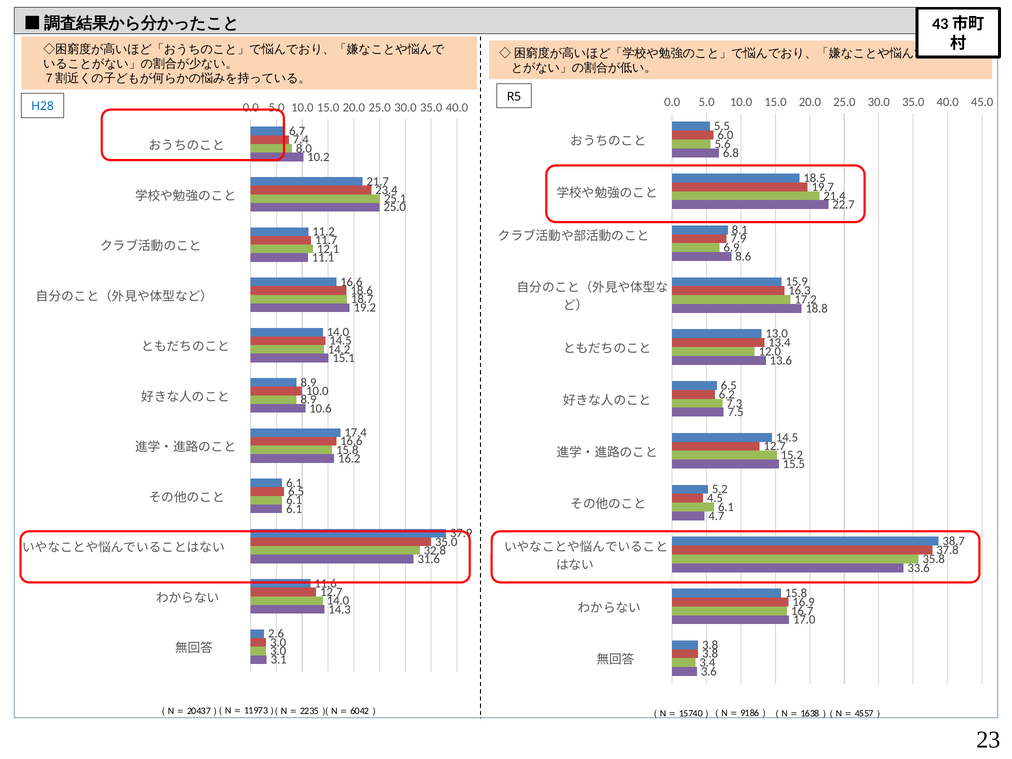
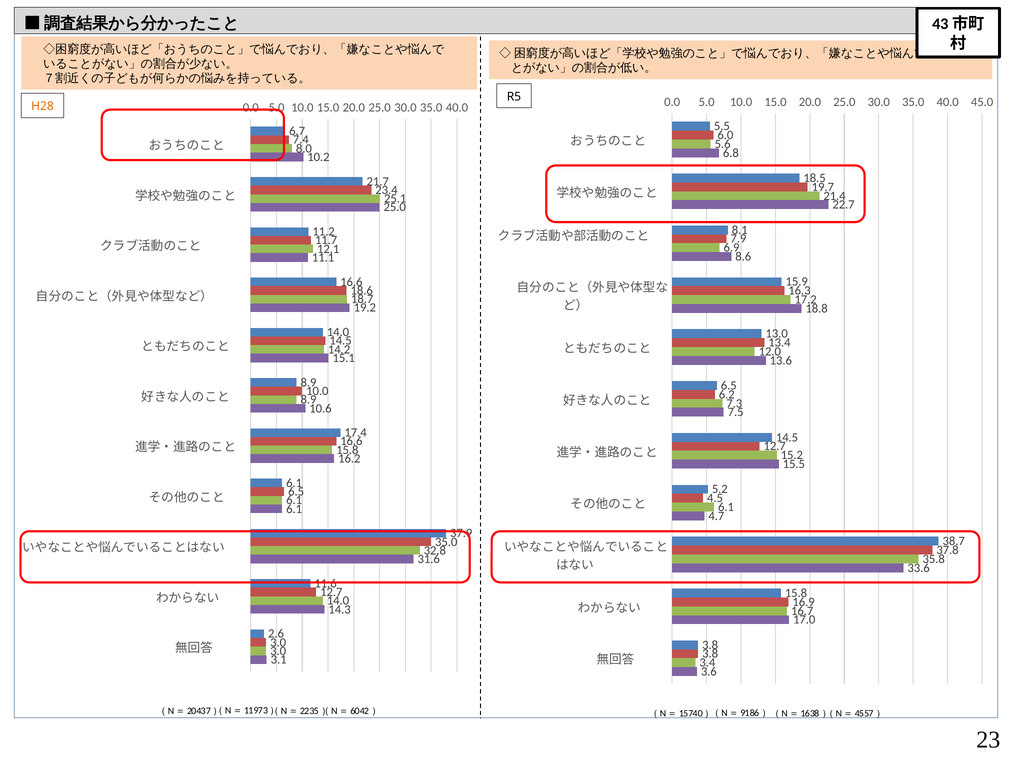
H28 colour: blue -> orange (43, 106)
